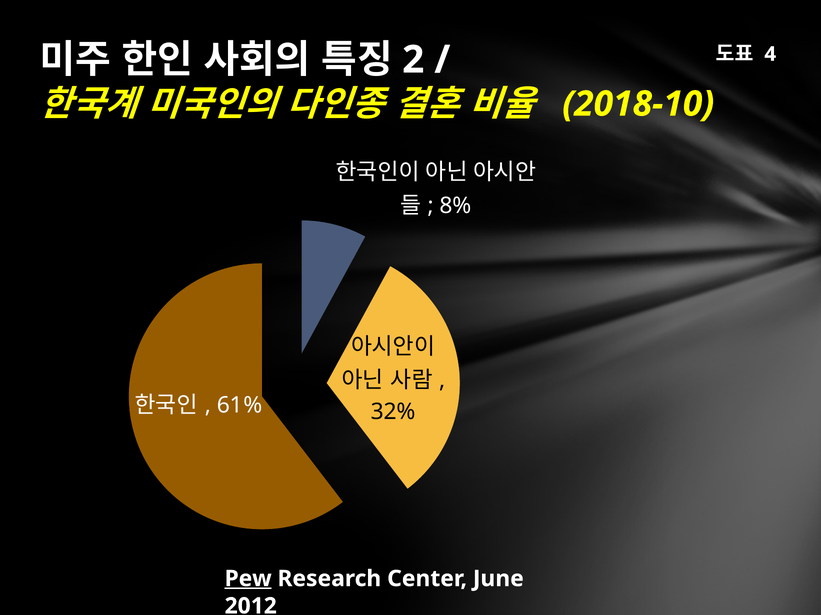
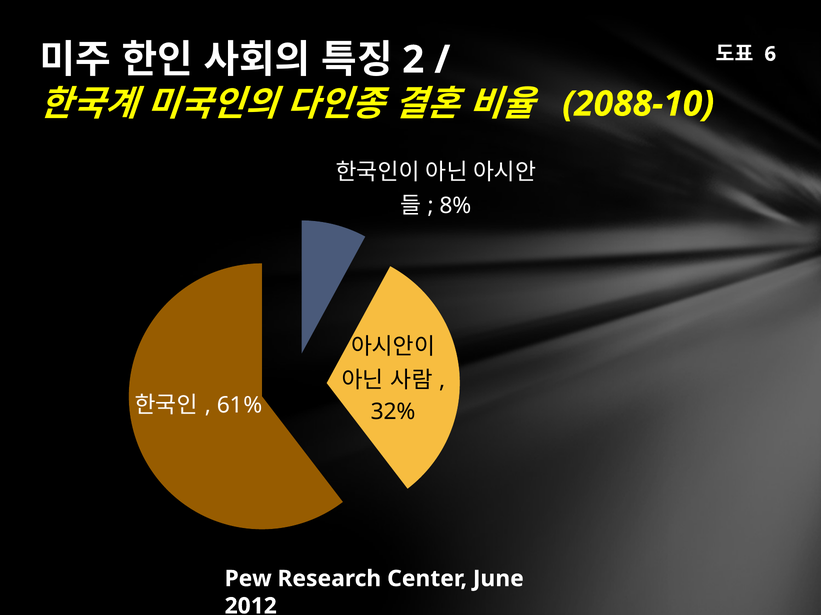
4: 4 -> 6 (770, 54)
2018-10: 2018-10 -> 2088-10 (638, 104)
Pew underline: present -> none (248, 579)
